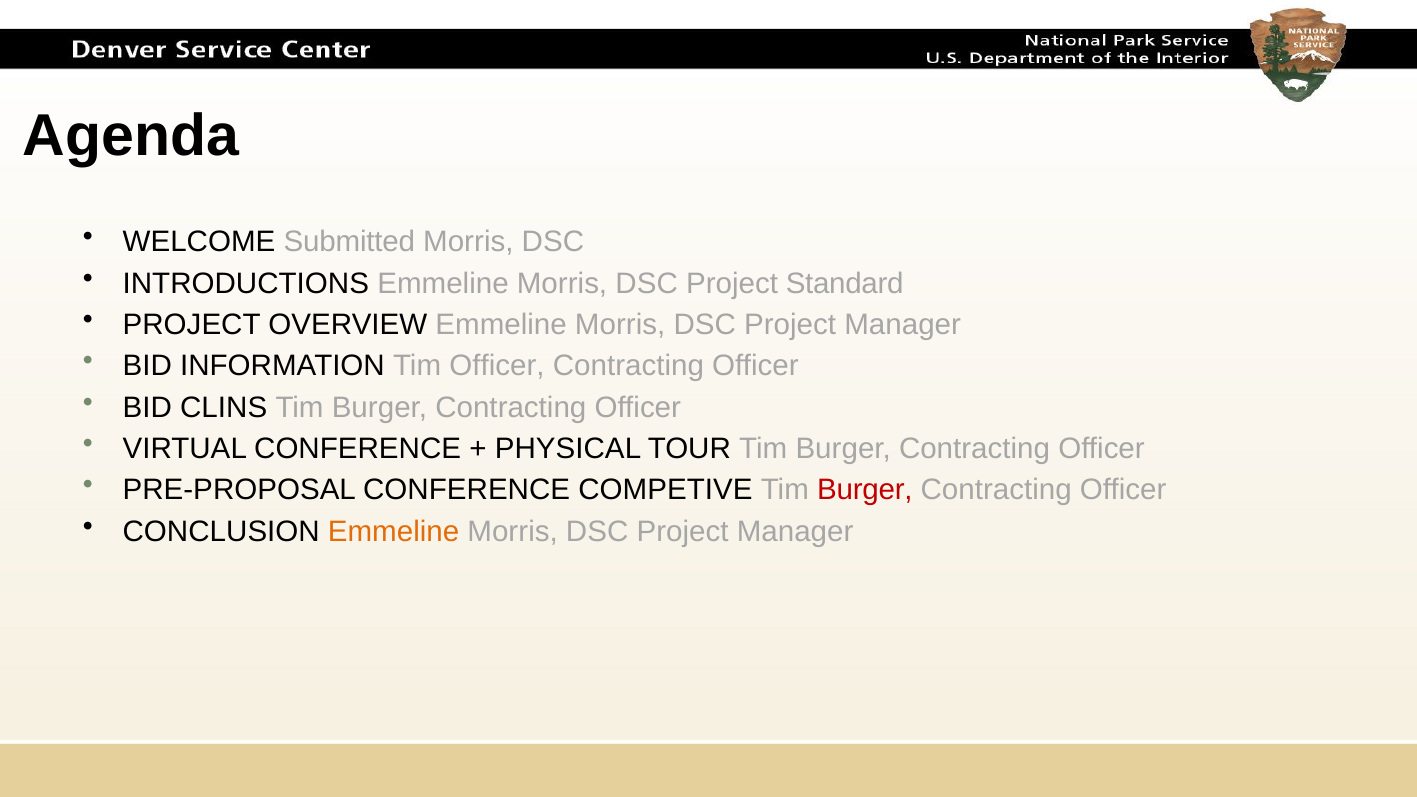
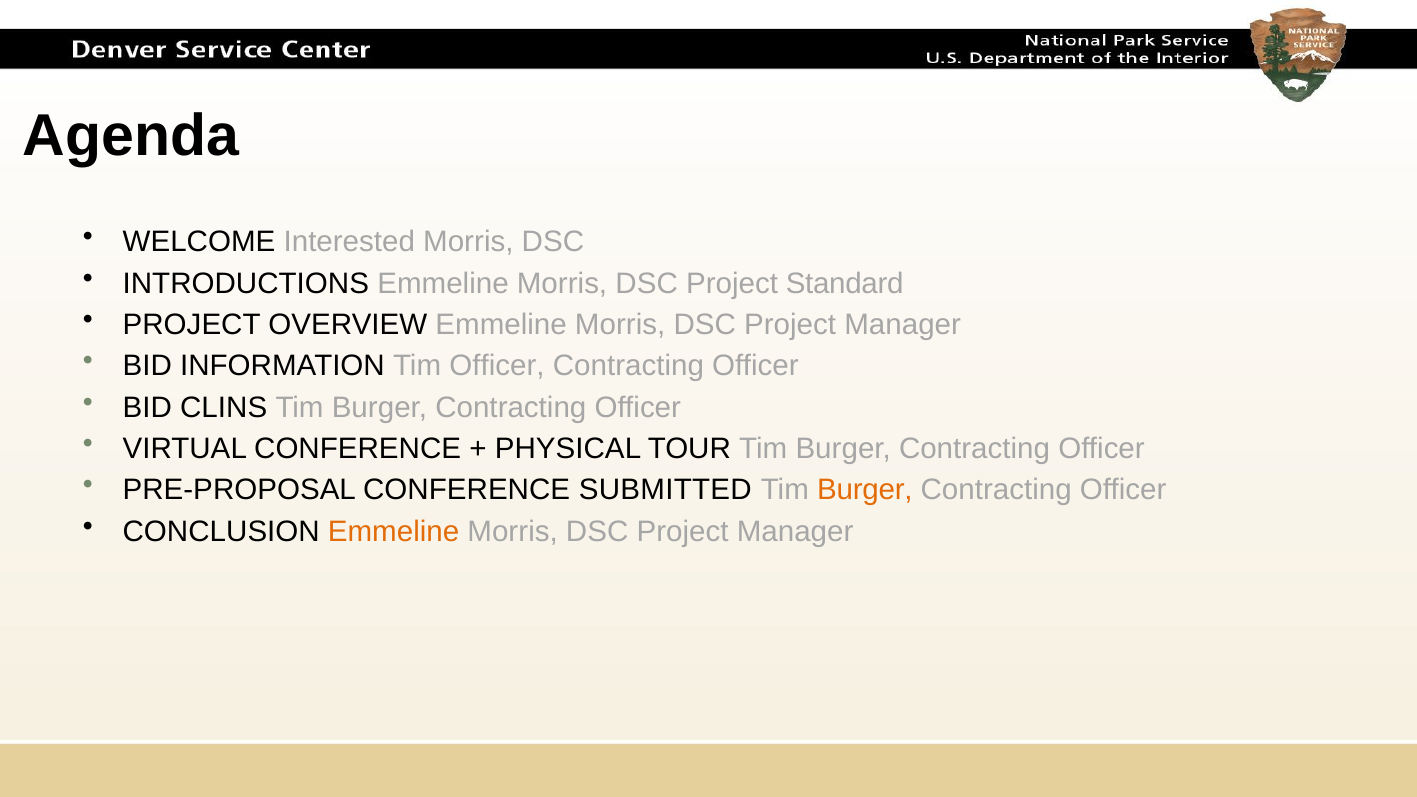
Submitted: Submitted -> Interested (349, 242)
COMPETIVE: COMPETIVE -> SUBMITTED (665, 490)
Burger colour: red -> orange (865, 490)
